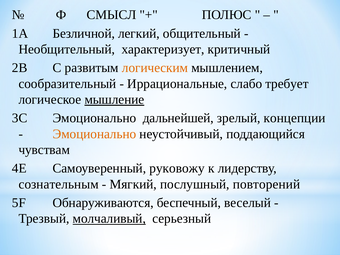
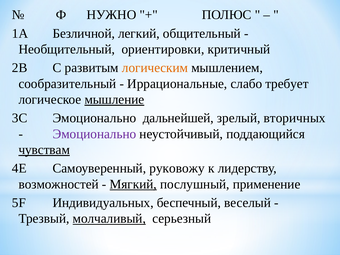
СМЫСЛ: СМЫСЛ -> НУЖНО (111, 15)
характеризует: характеризует -> ориентировки (163, 49)
концепции: концепции -> вторичных (295, 118)
Эмоционально colour: orange -> purple (94, 134)
чувствам underline: none -> present (44, 150)
сознательным: сознательным -> возможностей (59, 184)
Мягкий underline: none -> present (133, 184)
повторений: повторений -> применение (267, 184)
Обнаруживаются: Обнаруживаются -> Индивидуальных (103, 203)
